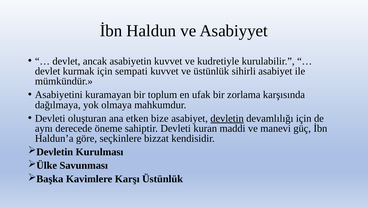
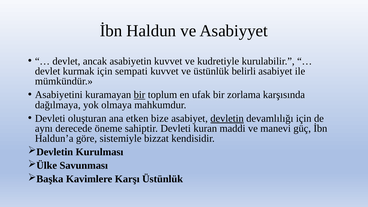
sihirli: sihirli -> belirli (244, 71)
bir underline: none -> present (139, 95)
seçkinlere: seçkinlere -> sistemiyle (121, 139)
